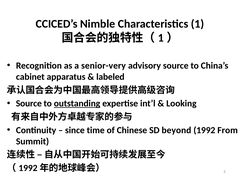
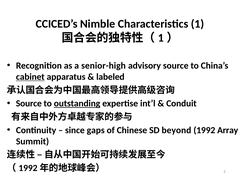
senior-very: senior-very -> senior-high (103, 66)
cabinet underline: none -> present (30, 77)
Looking: Looking -> Conduit (181, 103)
time: time -> gaps (96, 130)
From: From -> Array (228, 130)
